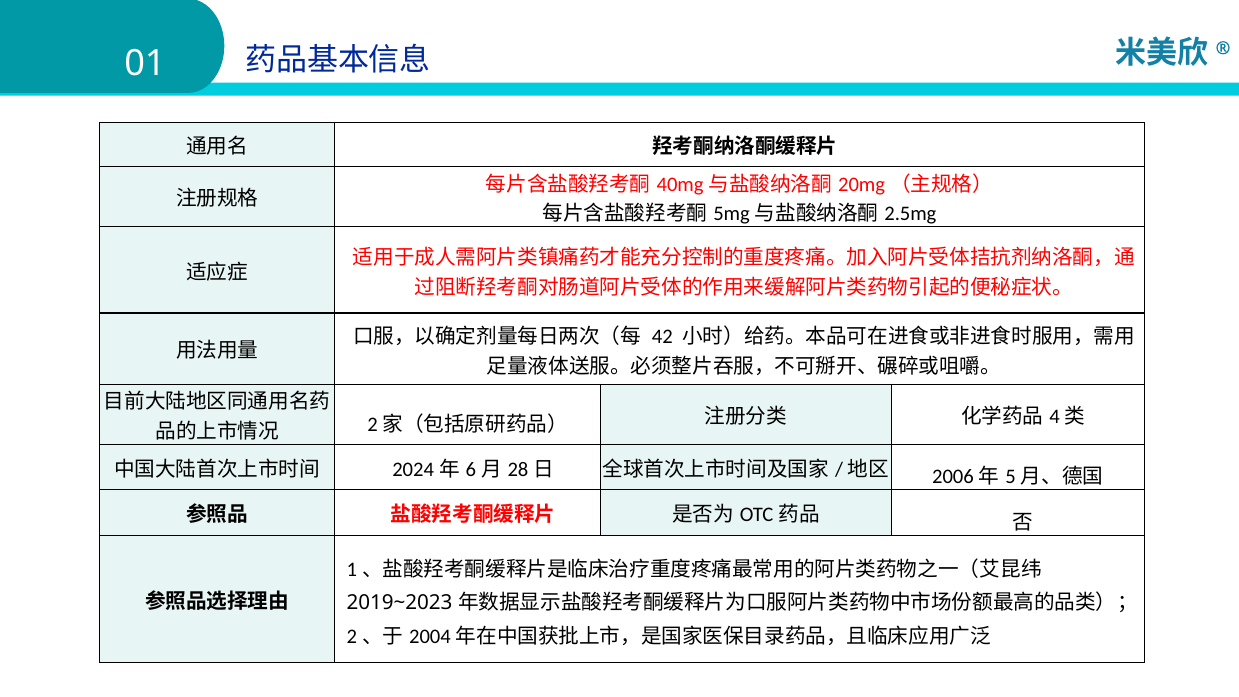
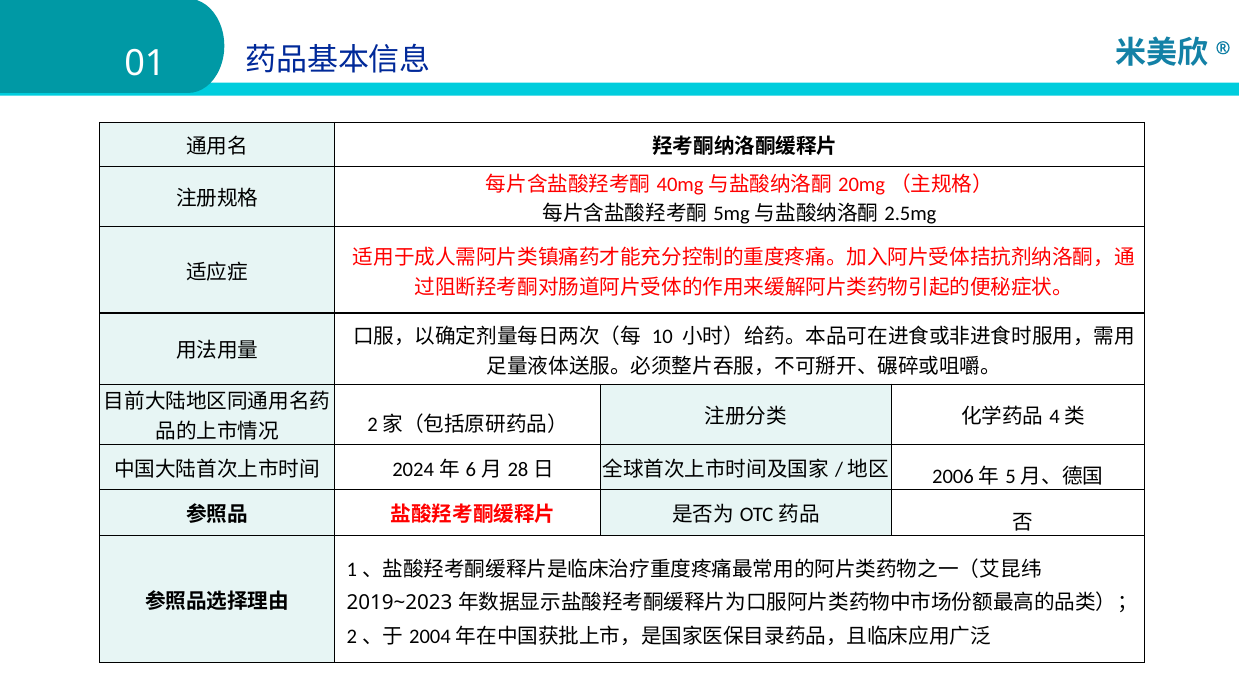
42: 42 -> 10 (662, 336)
